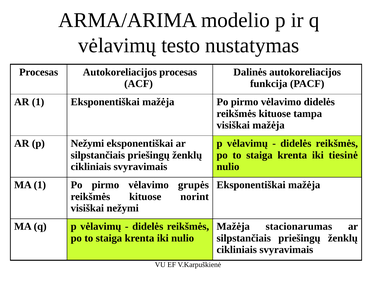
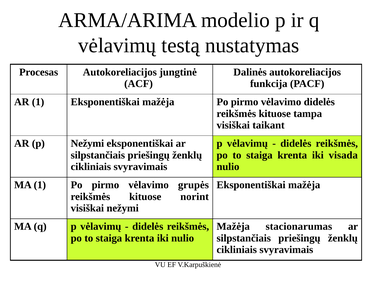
testo: testo -> testą (181, 45)
Autokoreliacijos procesas: procesas -> jungtinė (178, 72)
visiškai mažėja: mažėja -> taikant (269, 125)
tiesinė: tiesinė -> visada (343, 155)
